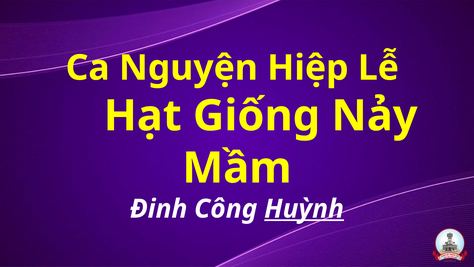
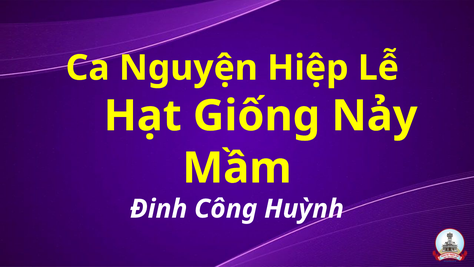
Huỳnh underline: present -> none (304, 209)
